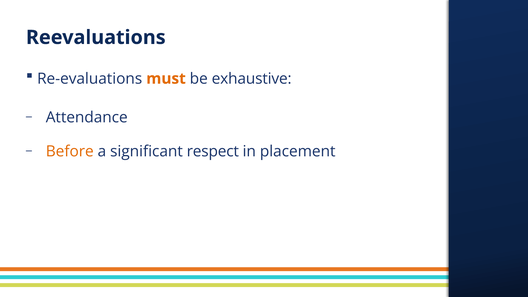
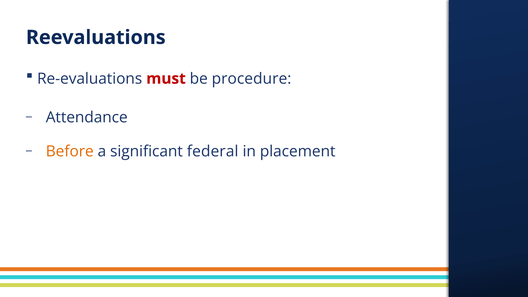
must colour: orange -> red (166, 79)
exhaustive: exhaustive -> procedure (252, 79)
respect: respect -> federal (213, 151)
